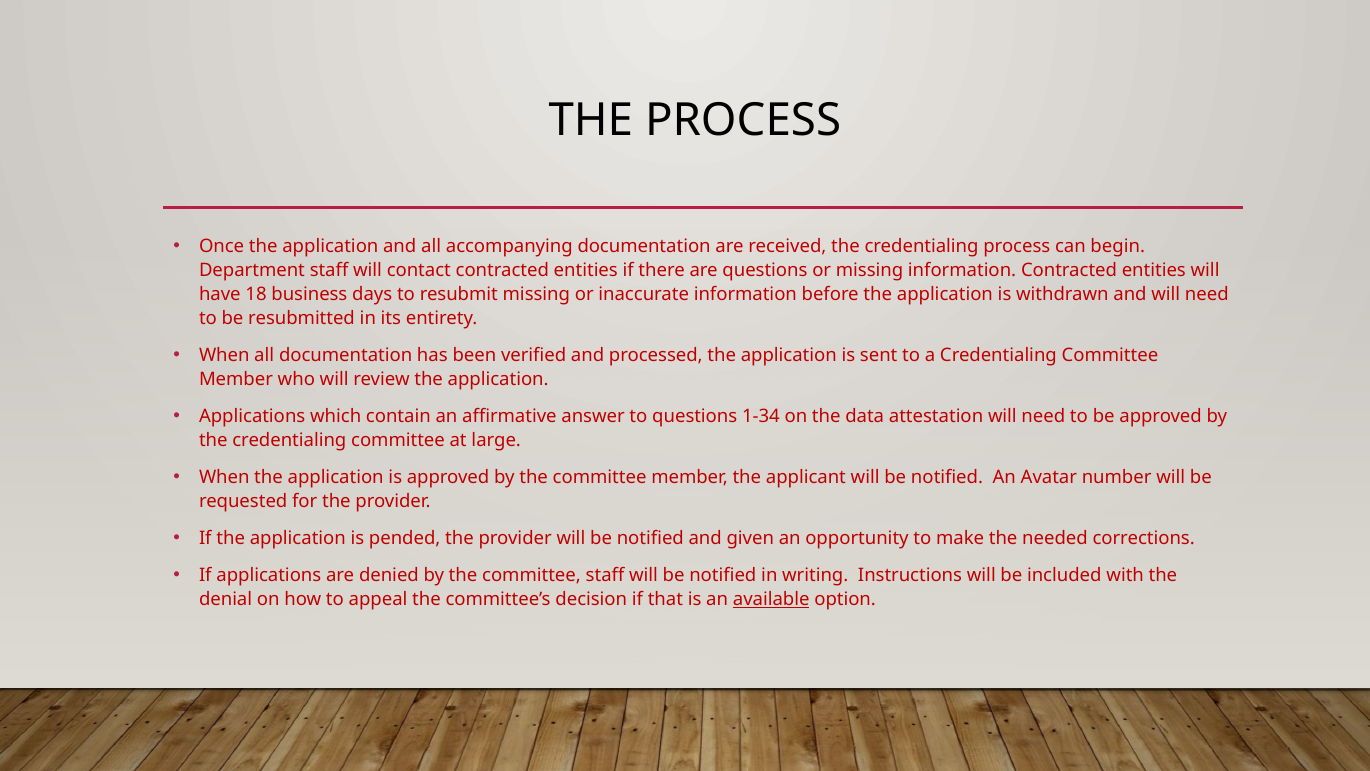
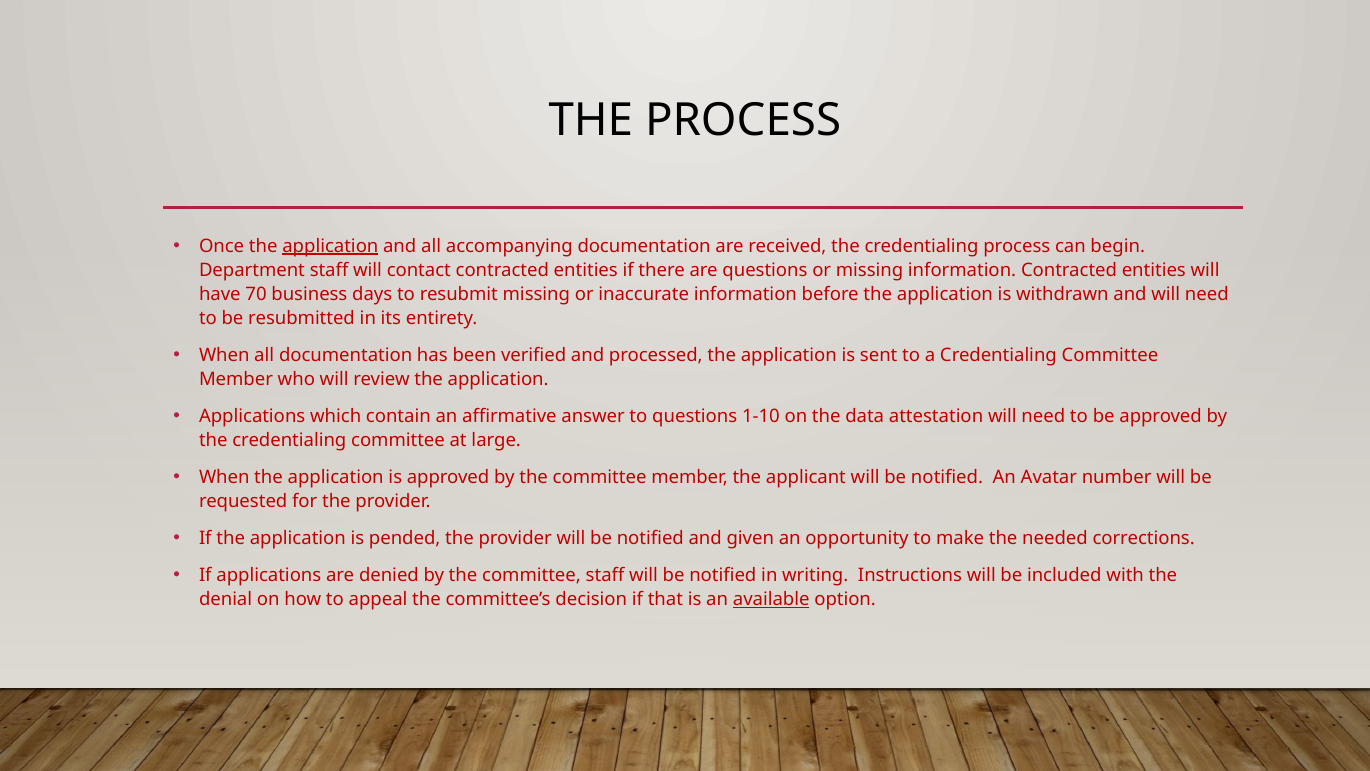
application underline: none -> present (330, 246)
18: 18 -> 70 (256, 294)
1-34: 1-34 -> 1-10 (761, 416)
